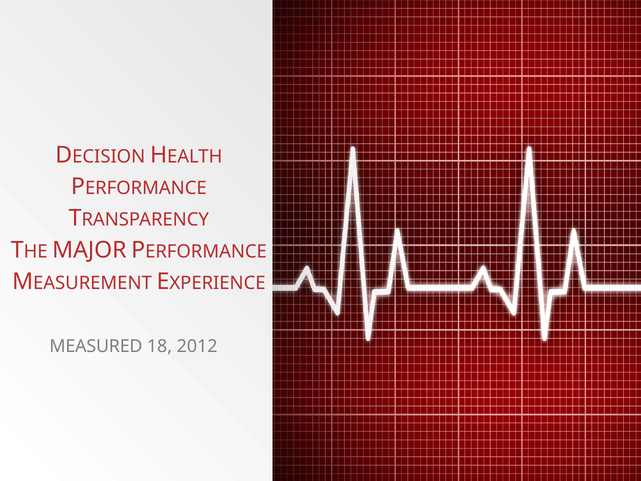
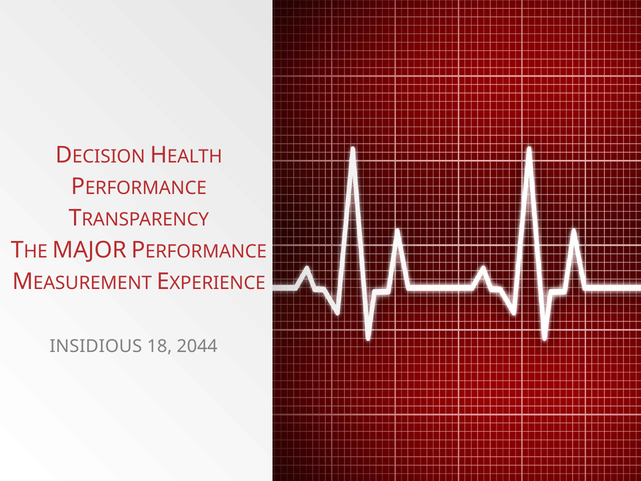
MEASURED: MEASURED -> INSIDIOUS (96, 346)
2012: 2012 -> 2044 (197, 346)
